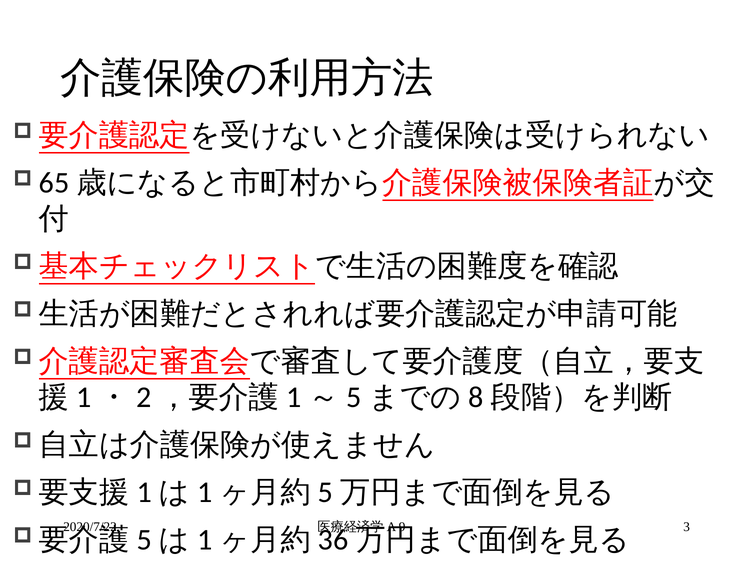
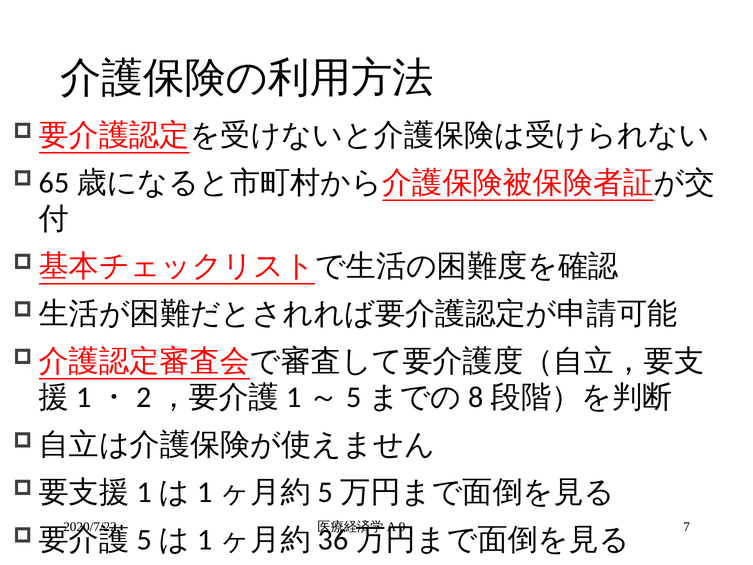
3: 3 -> 7 (687, 527)
